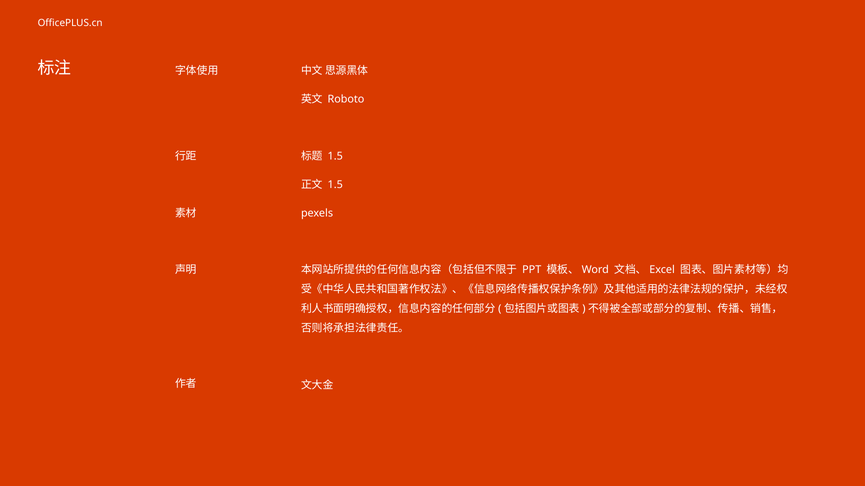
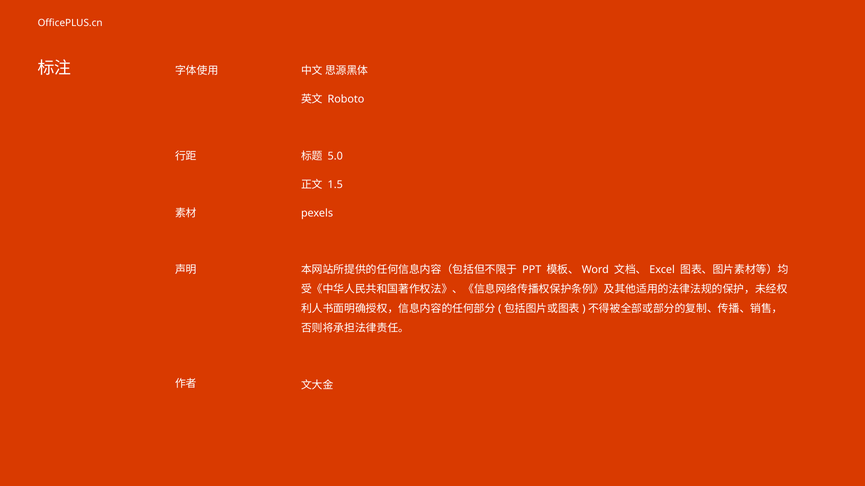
1.5: 1.5 -> 5.0 (335, 156)
